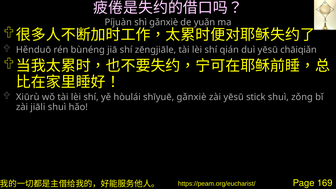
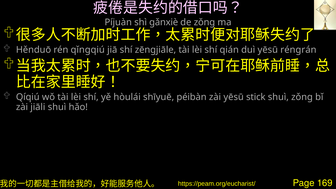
de yuǎn: yuǎn -> zǒng (204, 22)
bùnéng: bùnéng -> qǐngqiú (88, 50)
chāiqiǎn: chāiqiǎn -> réngrán (298, 50)
Xiūrù: Xiūrù -> Qíqiú (28, 97)
shīyuē gǎnxiè: gǎnxiè -> péibàn (192, 97)
